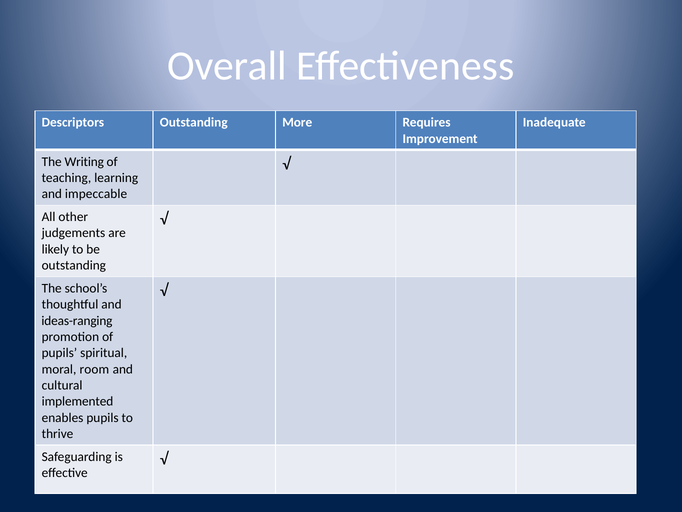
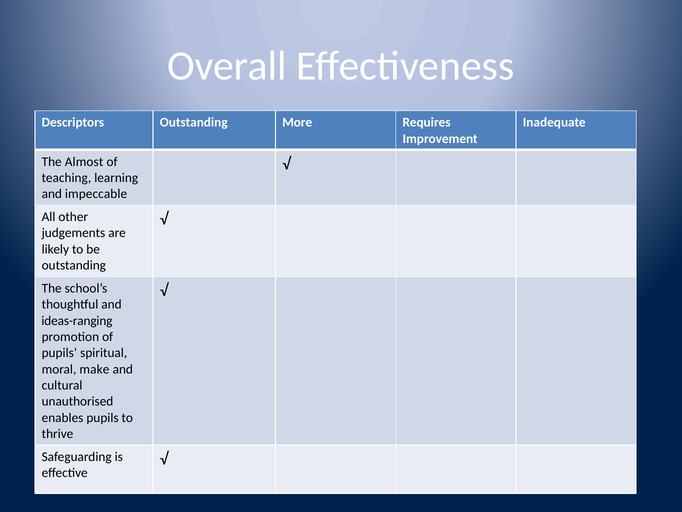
Writing: Writing -> Almost (84, 161)
room: room -> make (94, 369)
implemented: implemented -> unauthorised (77, 401)
